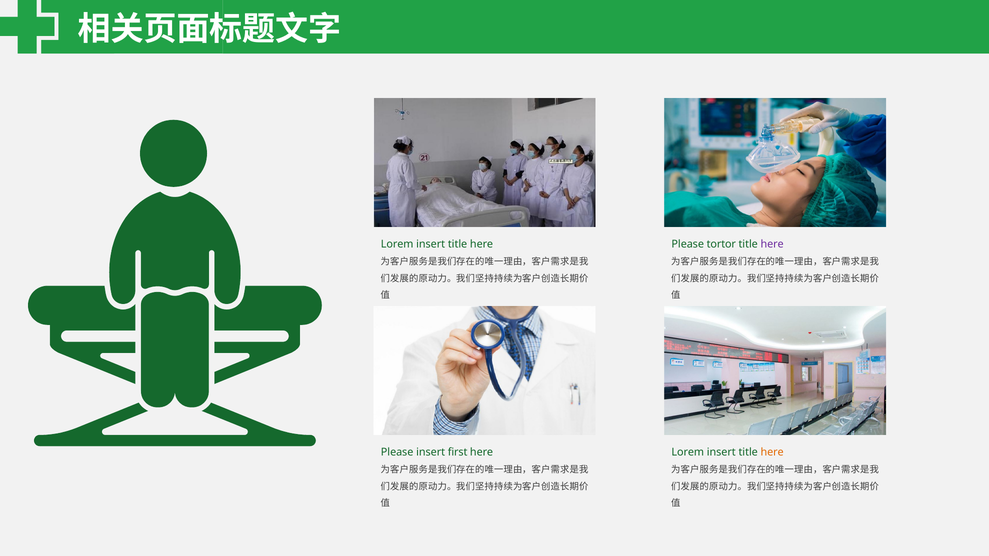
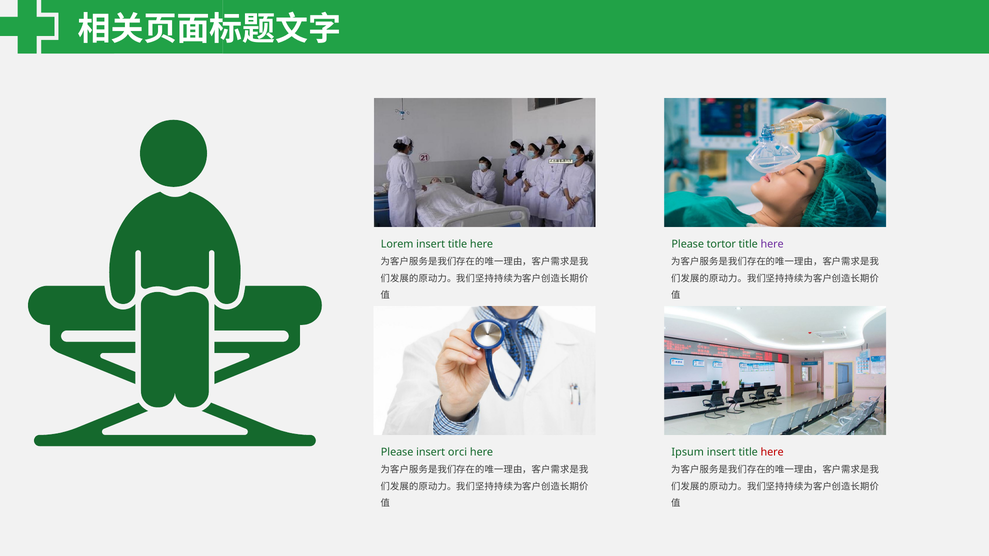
first: first -> orci (458, 452)
Lorem: Lorem -> Ipsum (688, 452)
here colour: orange -> red (772, 452)
